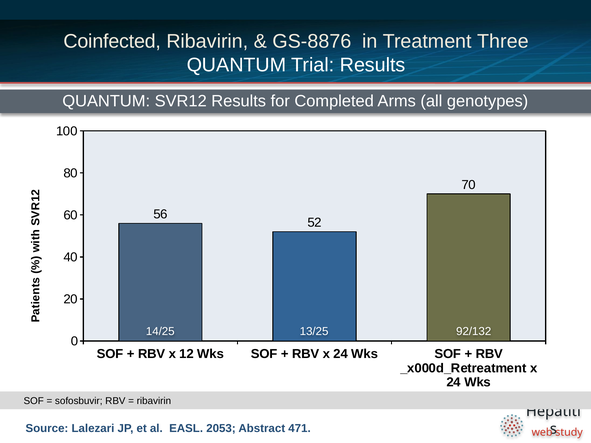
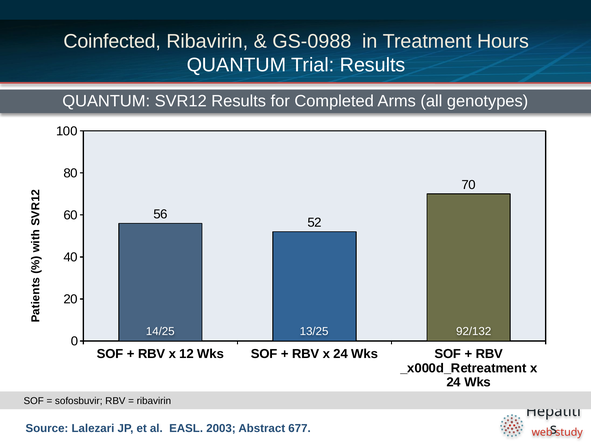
GS-8876: GS-8876 -> GS-0988 (312, 41)
Three: Three -> Hours (503, 41)
2053: 2053 -> 2003 (221, 429)
471: 471 -> 677 (300, 429)
